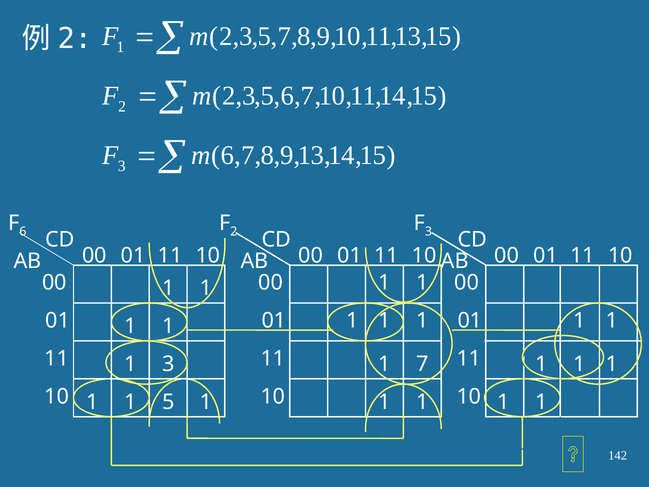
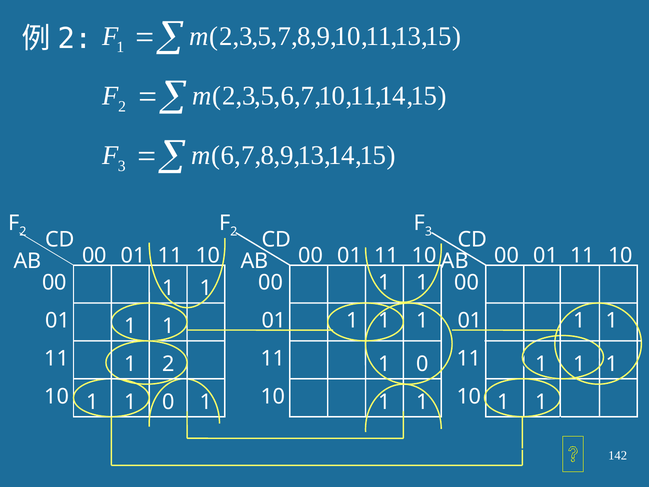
6: 6 -> 2 (23, 232)
1 3: 3 -> 2 (168, 364)
7: 7 -> 0 (423, 364)
5: 5 -> 0 (168, 402)
